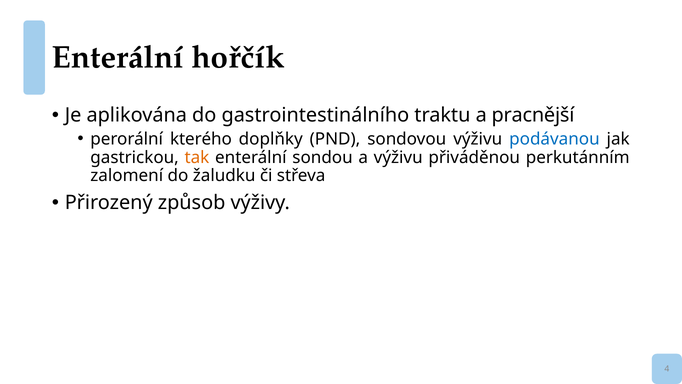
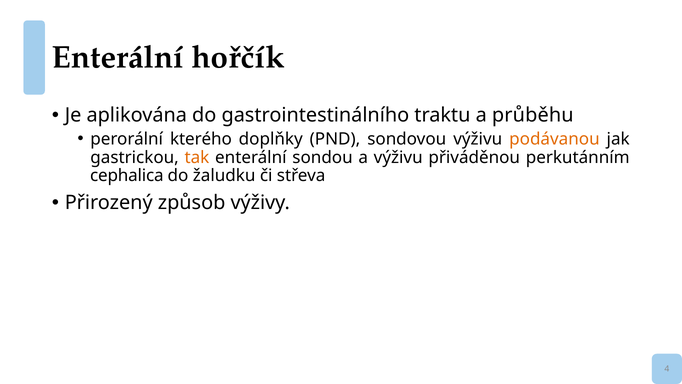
pracnější: pracnější -> průběhu (533, 115)
podávanou colour: blue -> orange (554, 139)
zalomení: zalomení -> cephalica (127, 176)
